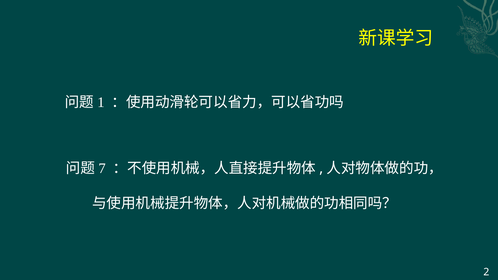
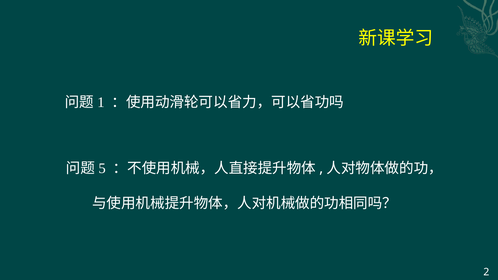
7: 7 -> 5 (102, 168)
